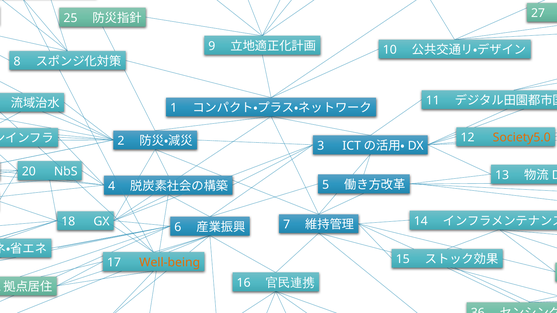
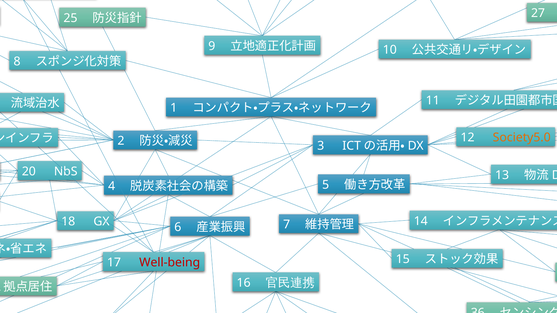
Well-being colour: orange -> red (170, 263)
